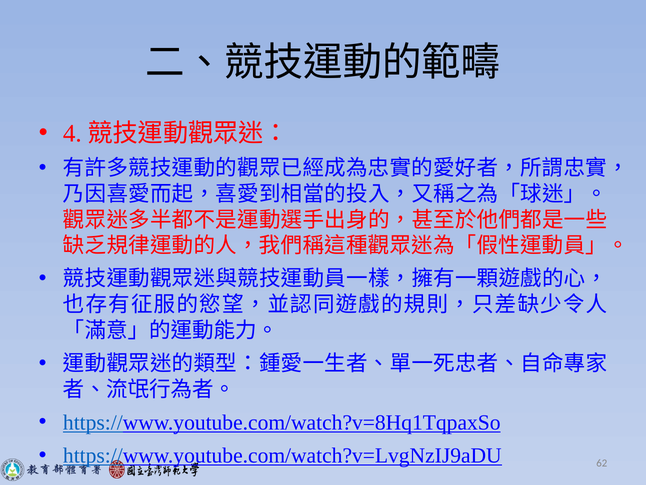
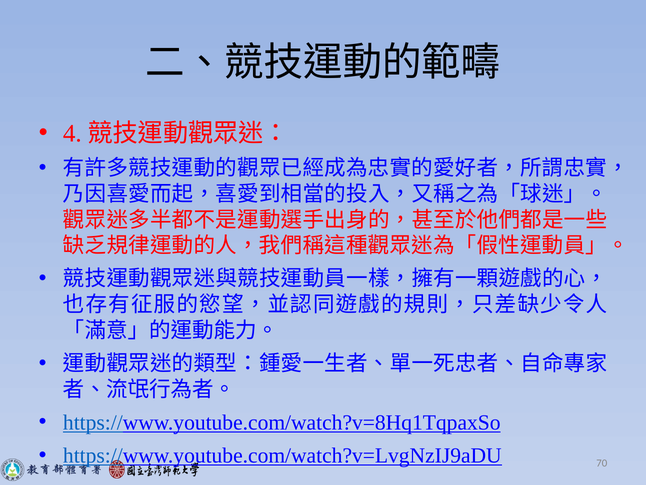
62: 62 -> 70 (602, 463)
